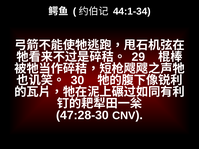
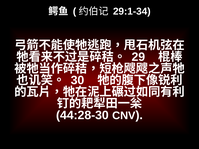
44:1-34: 44:1-34 -> 29:1-34 (132, 11)
47:28-30: 47:28-30 -> 44:28-30 (82, 115)
